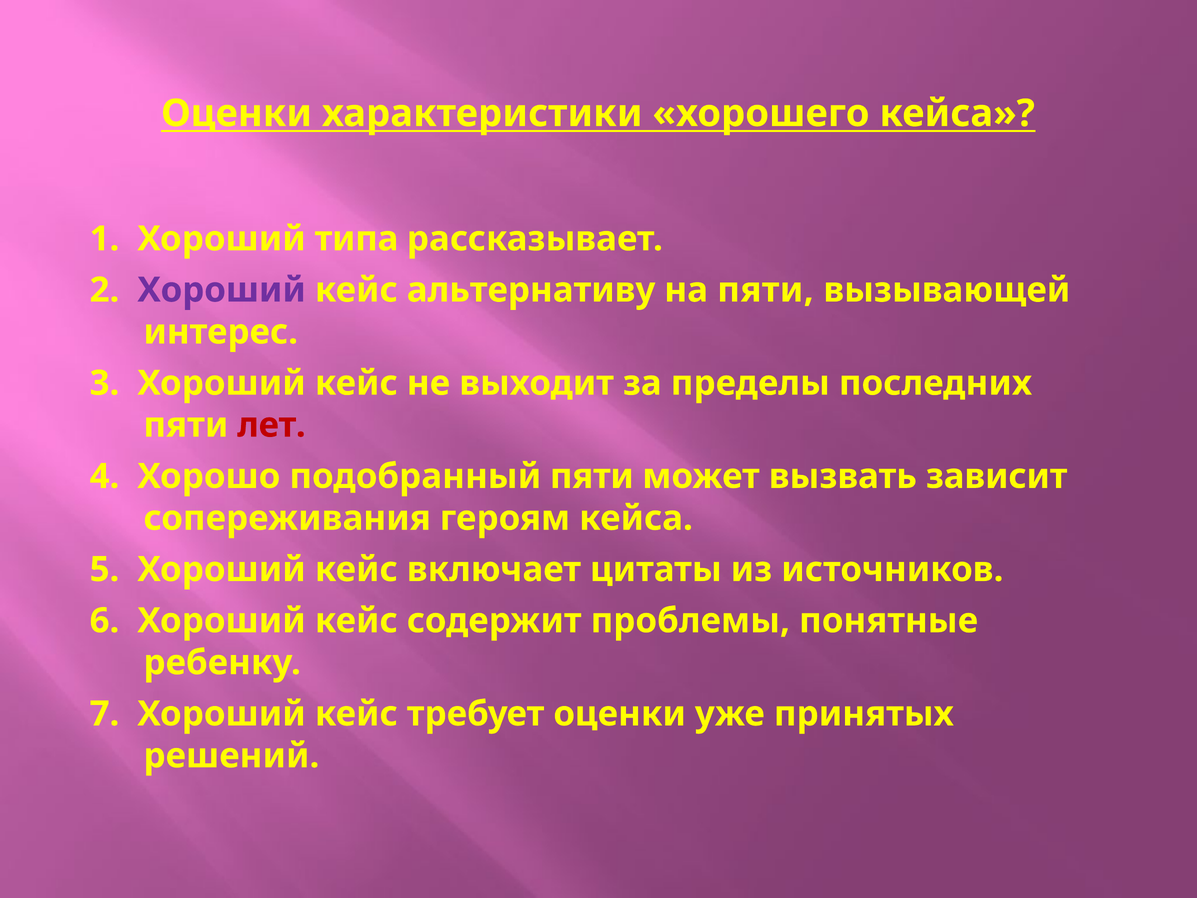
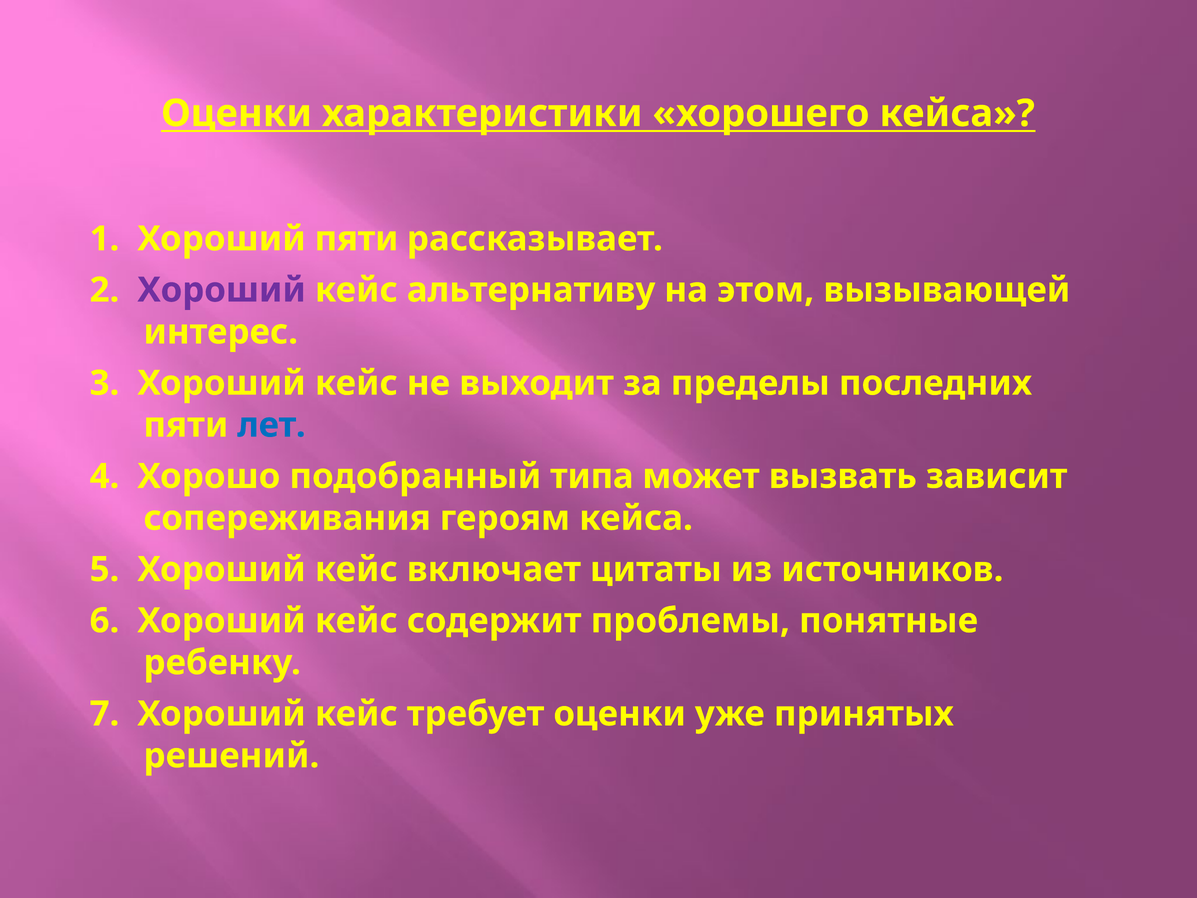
Хороший типа: типа -> пяти (357, 239)
на пяти: пяти -> этом (766, 290)
лет colour: red -> blue (271, 425)
подобранный пяти: пяти -> типа (592, 476)
